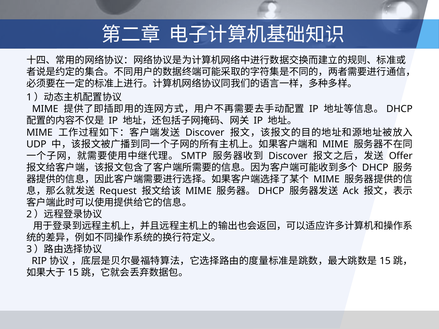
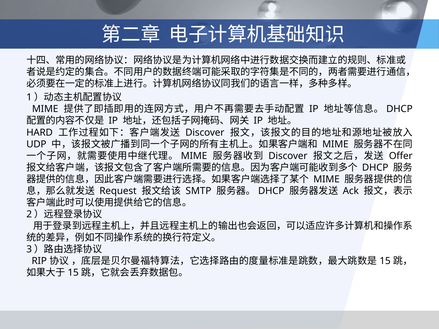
MIME: MIME -> HARD (40, 133)
SMTP: SMTP -> MIME (194, 156)
MIME: MIME -> SMTP (198, 191)
